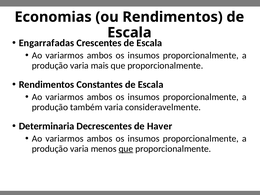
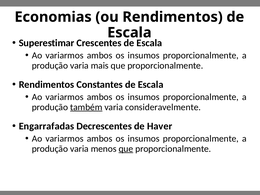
Engarrafadas: Engarrafadas -> Superestimar (47, 43)
também underline: none -> present (86, 107)
Determinaria: Determinaria -> Engarrafadas (47, 126)
